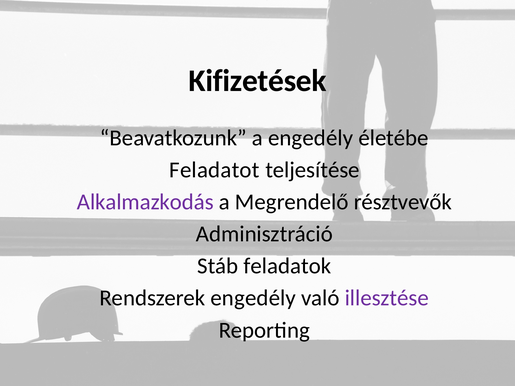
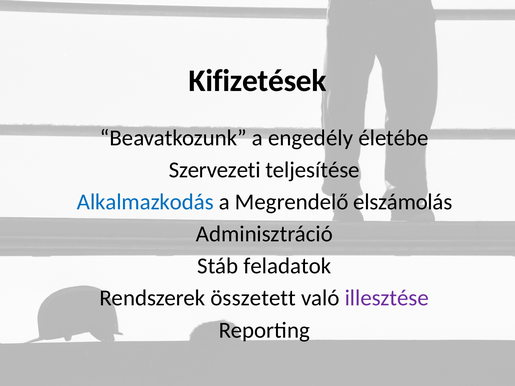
Feladatot: Feladatot -> Szervezeti (215, 170)
Alkalmazkodás colour: purple -> blue (145, 202)
résztvevők: résztvevők -> elszámolás (403, 202)
Rendszerek engedély: engedély -> összetett (253, 298)
